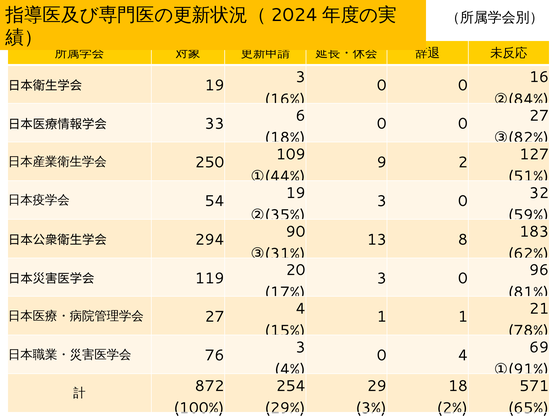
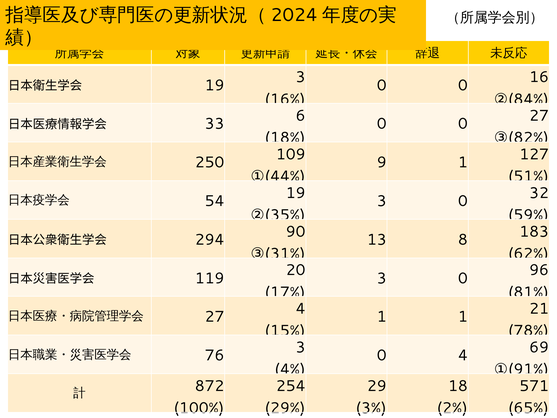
9 2: 2 -> 1 (463, 162)
